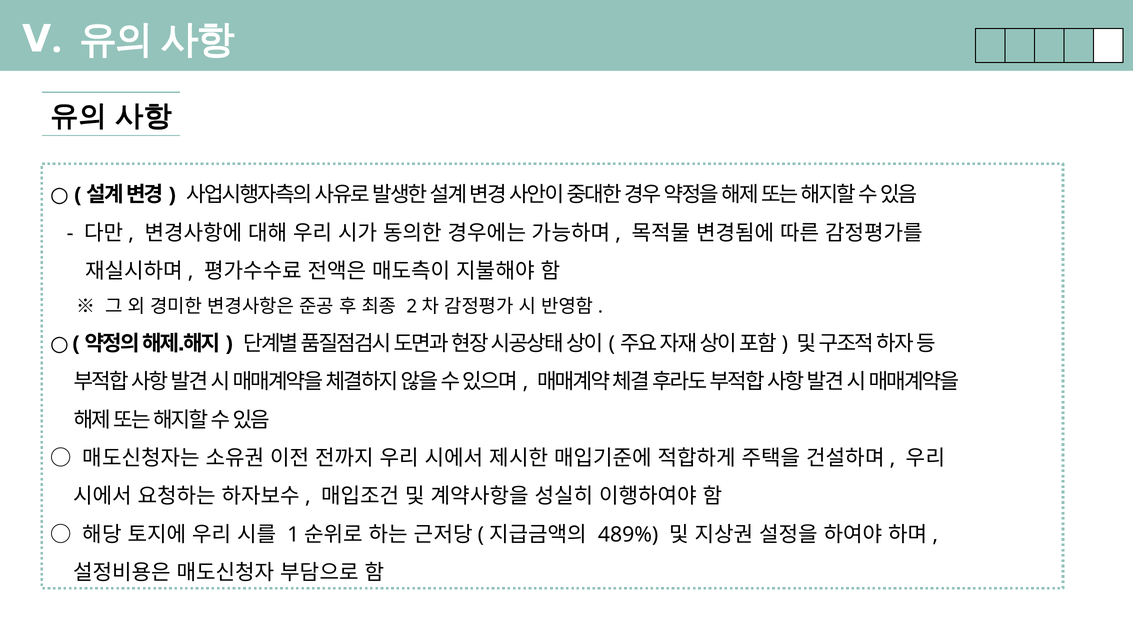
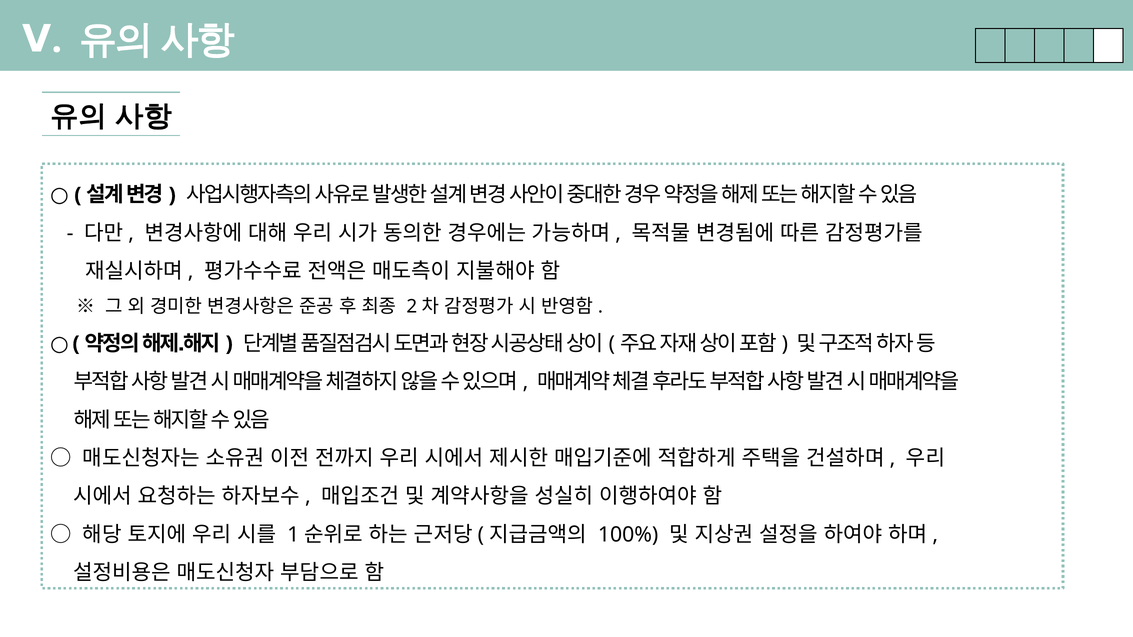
489%: 489% -> 100% (628, 535)
